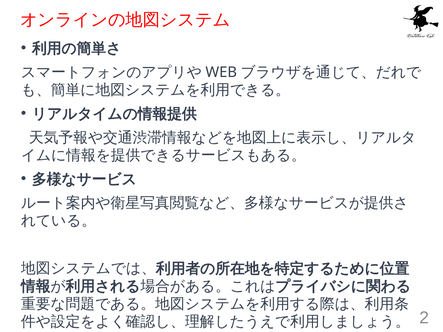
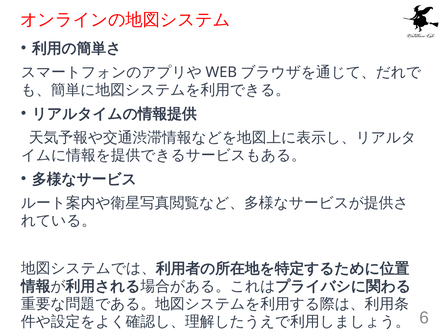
2: 2 -> 6 (424, 318)
